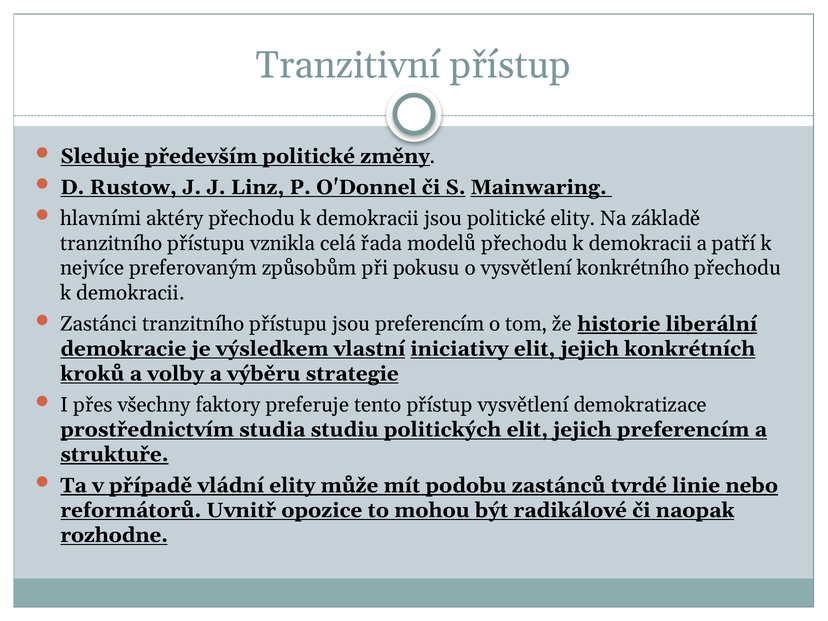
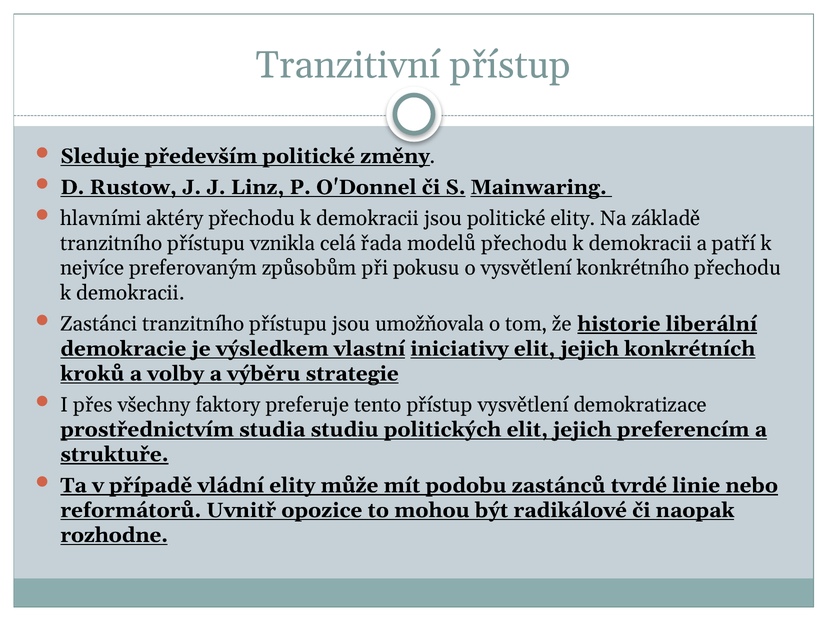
jsou preferencím: preferencím -> umožňovala (430, 324)
